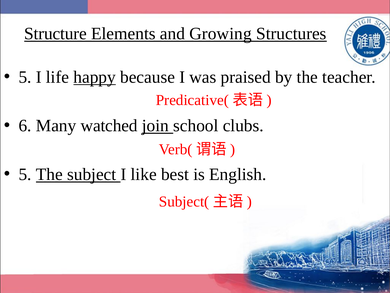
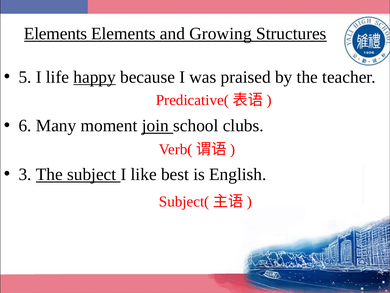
Structure: Structure -> Elements (56, 34)
watched: watched -> moment (109, 125)
5: 5 -> 3 (25, 174)
